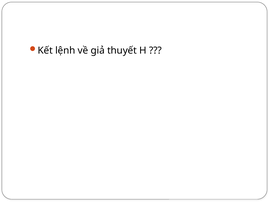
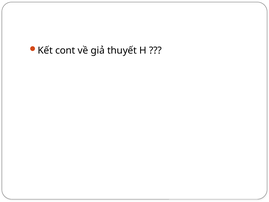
lệnh: lệnh -> cont (65, 50)
